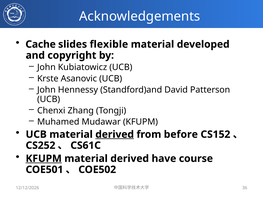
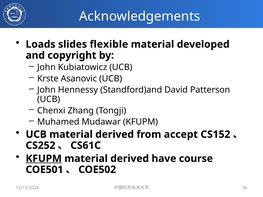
Cache: Cache -> Loads (41, 44)
derived underline: present -> none (115, 135)
before: before -> accept (181, 135)
